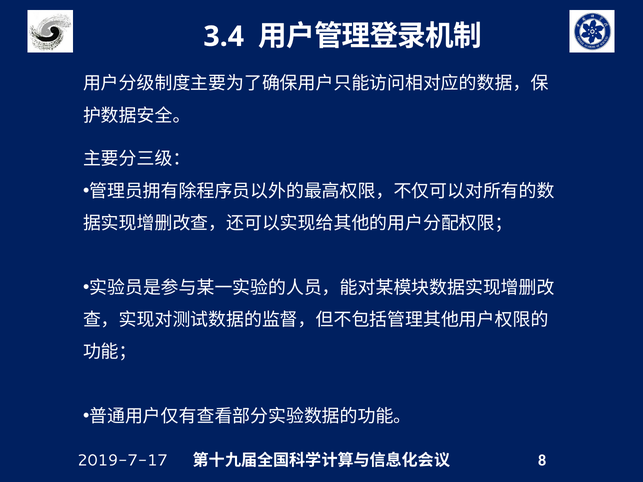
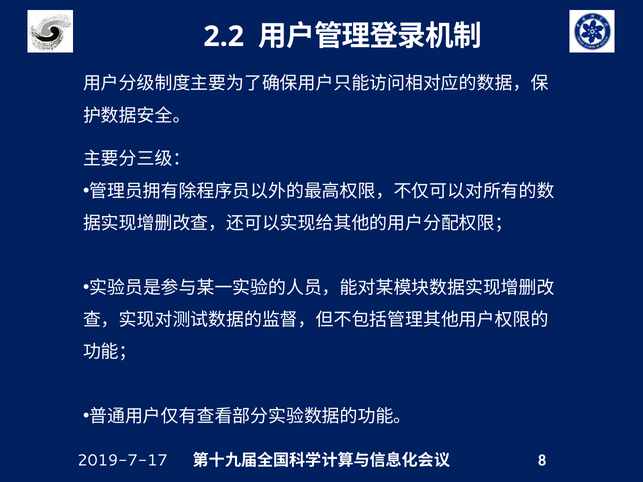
3.4: 3.4 -> 2.2 (224, 37)
